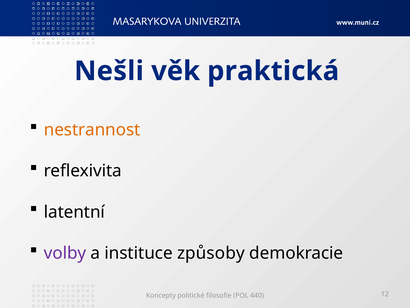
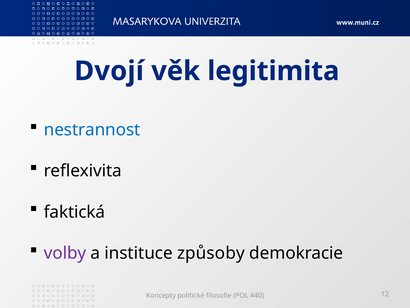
Nešli: Nešli -> Dvojí (109, 71)
praktická: praktická -> legitimita (273, 71)
nestrannost colour: orange -> blue (92, 130)
latentní: latentní -> faktická (74, 212)
